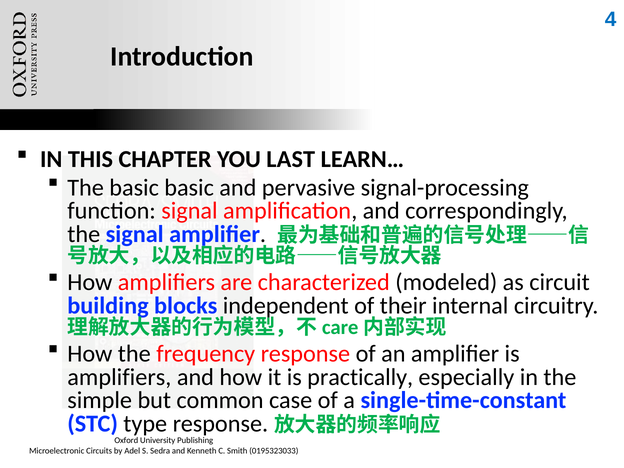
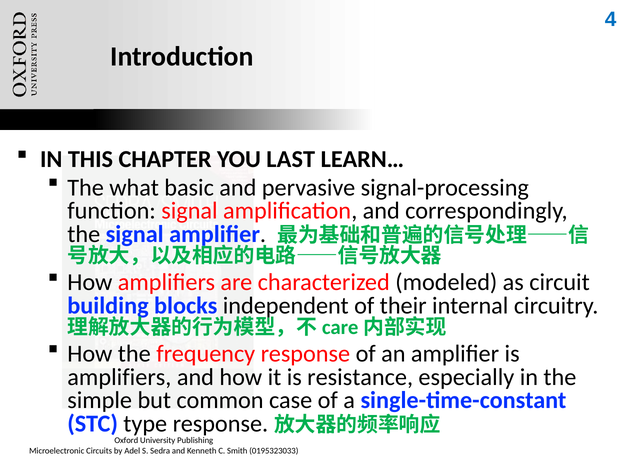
The basic: basic -> what (134, 188)
practically: practically -> resistance (360, 377)
